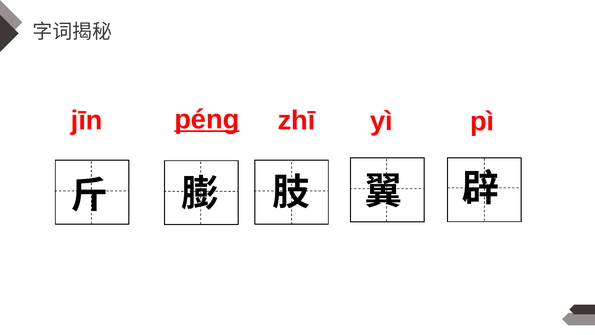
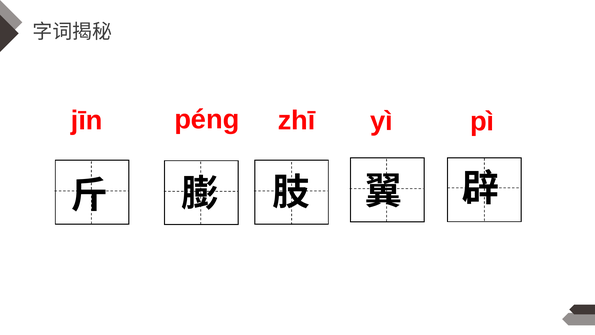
péng underline: present -> none (207, 119)
